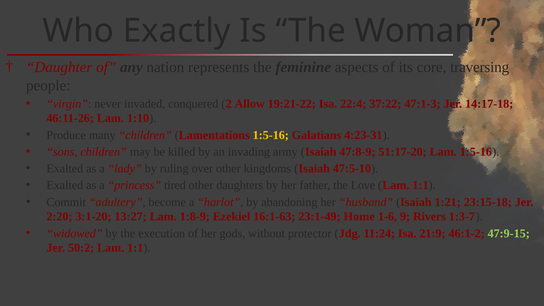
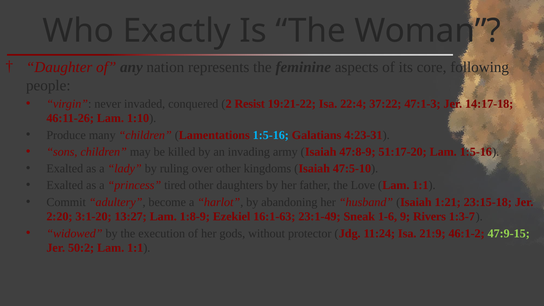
traversing: traversing -> following (480, 67)
Allow: Allow -> Resist (250, 104)
1:5-16 colour: yellow -> light blue (271, 135)
Home: Home -> Sneak (359, 217)
